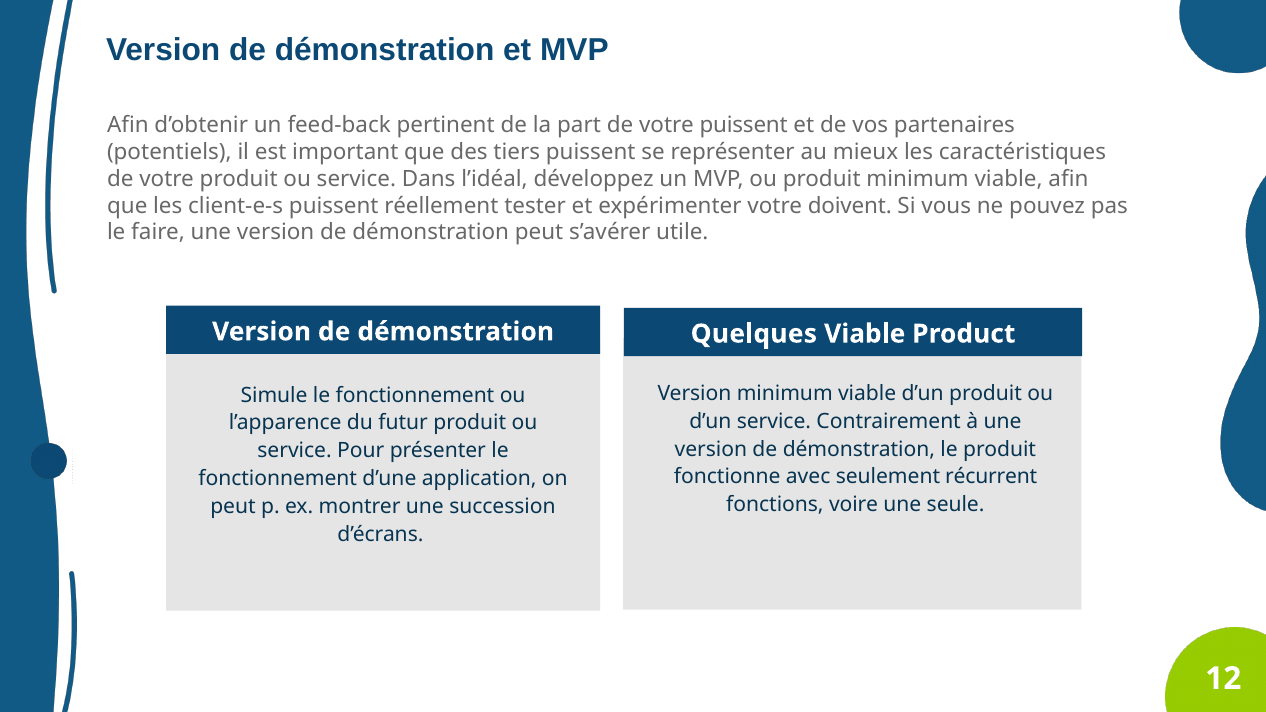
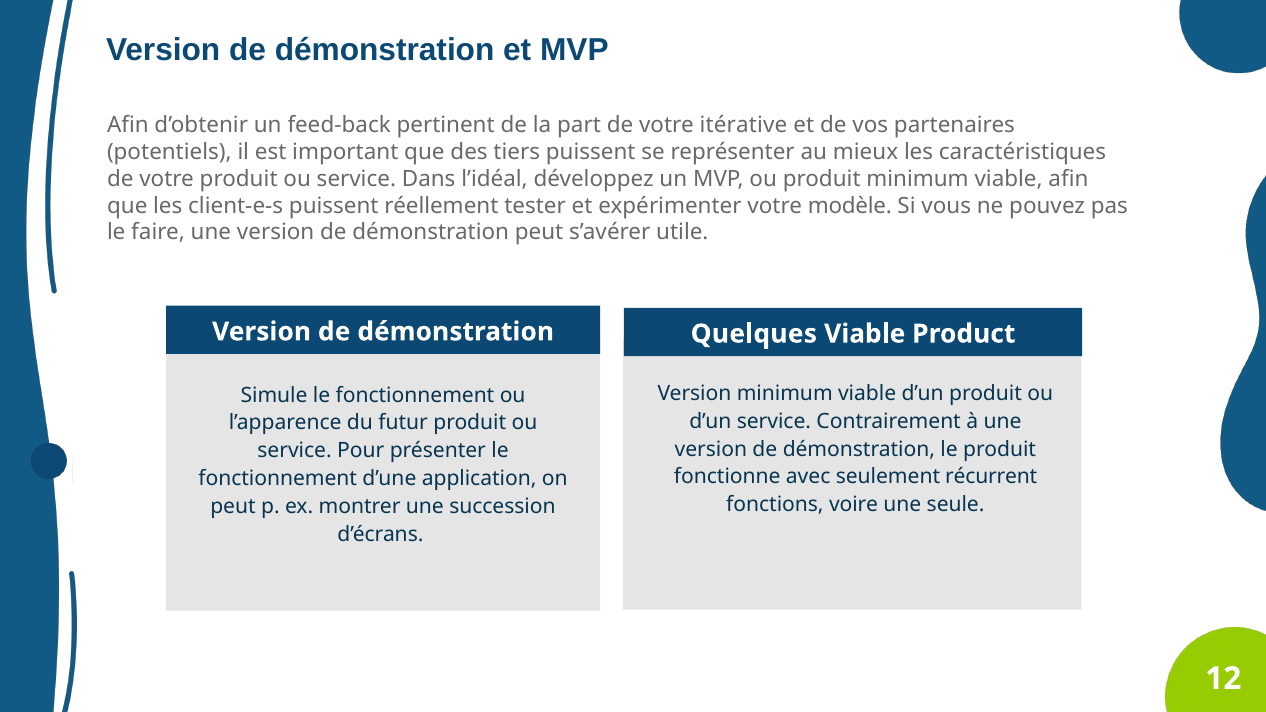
votre puissent: puissent -> itérative (743, 125)
doivent: doivent -> modèle (850, 206)
